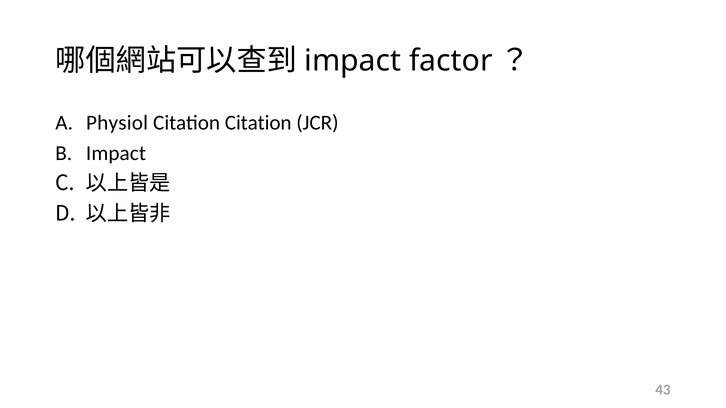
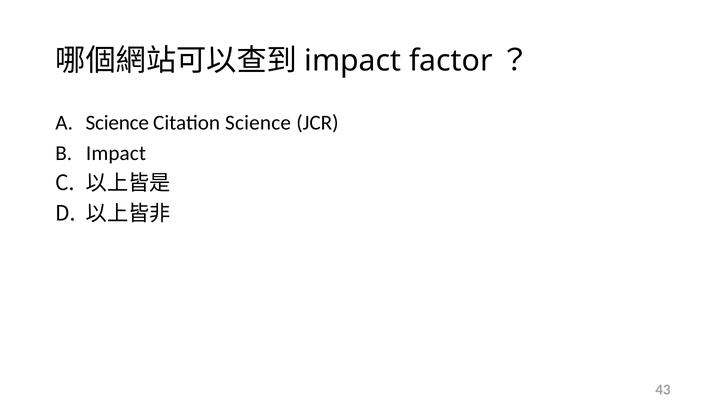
Physiol: Physiol -> Science (117, 123)
Citation Citation: Citation -> Science (258, 123)
